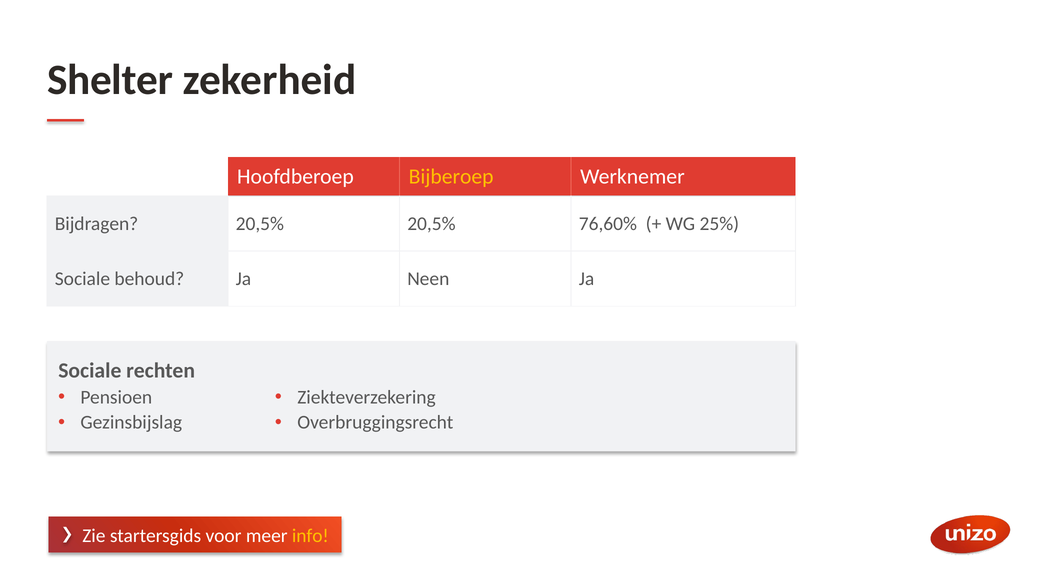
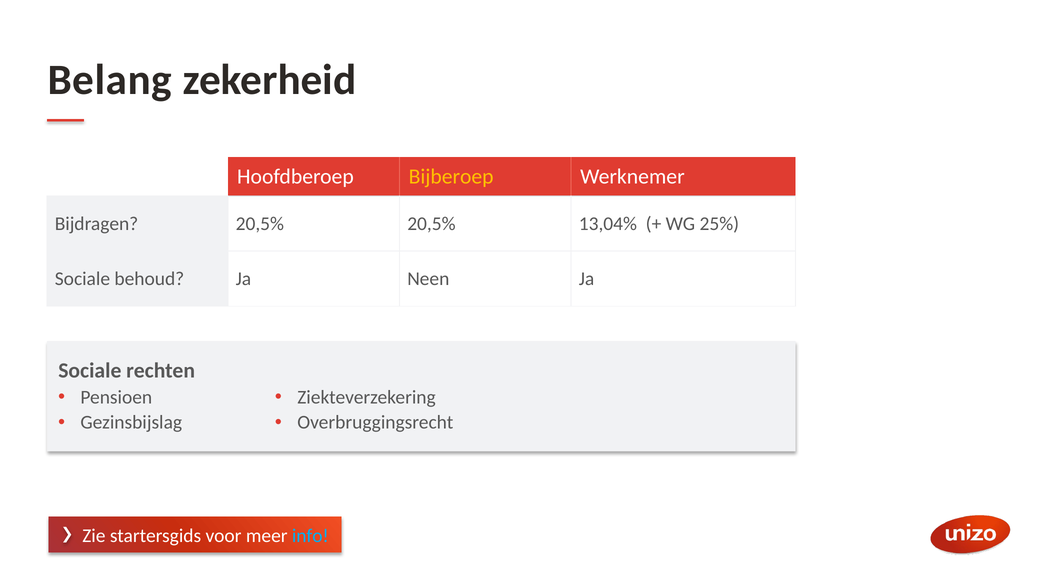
Shelter: Shelter -> Belang (110, 80)
76,60%: 76,60% -> 13,04% (608, 224)
info colour: yellow -> light blue (310, 536)
